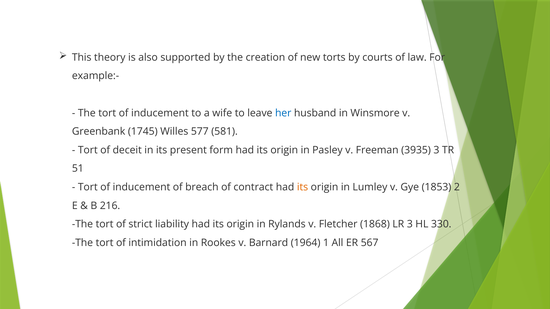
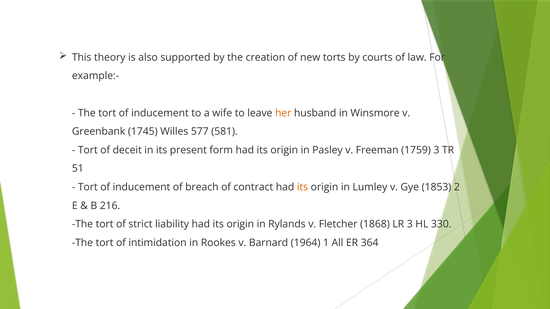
her colour: blue -> orange (283, 113)
3935: 3935 -> 1759 (416, 150)
567: 567 -> 364 (370, 243)
